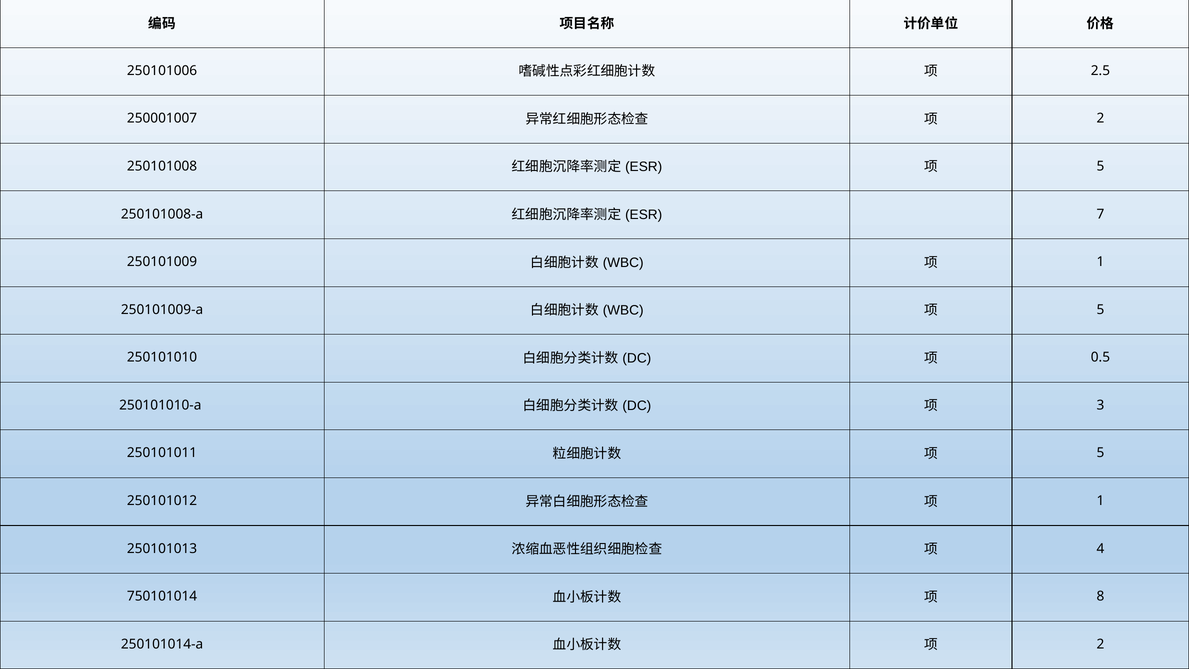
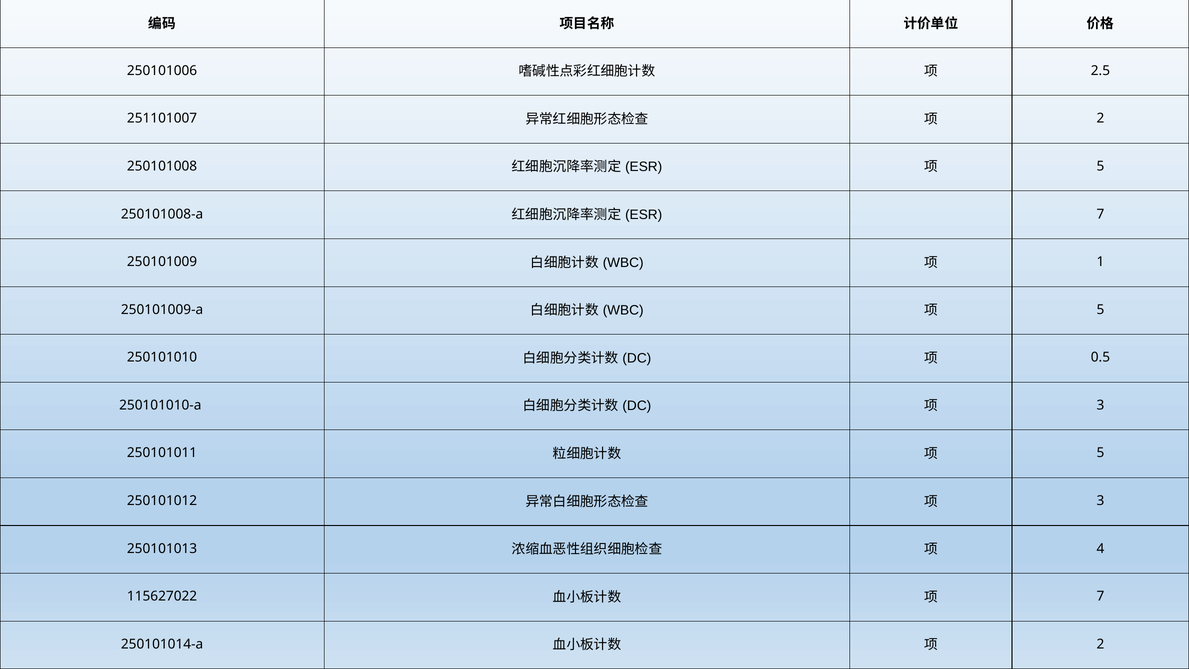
250001007: 250001007 -> 251101007 (162, 118)
1: 1 -> 3 (1100, 501)
750101014: 750101014 -> 115627022 (162, 596)
8: 8 -> 7 (1100, 596)
